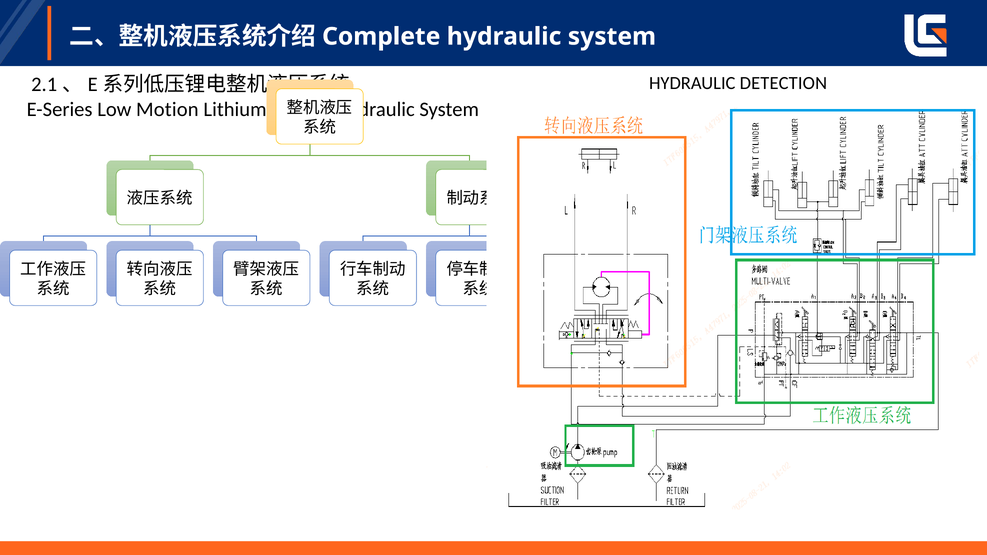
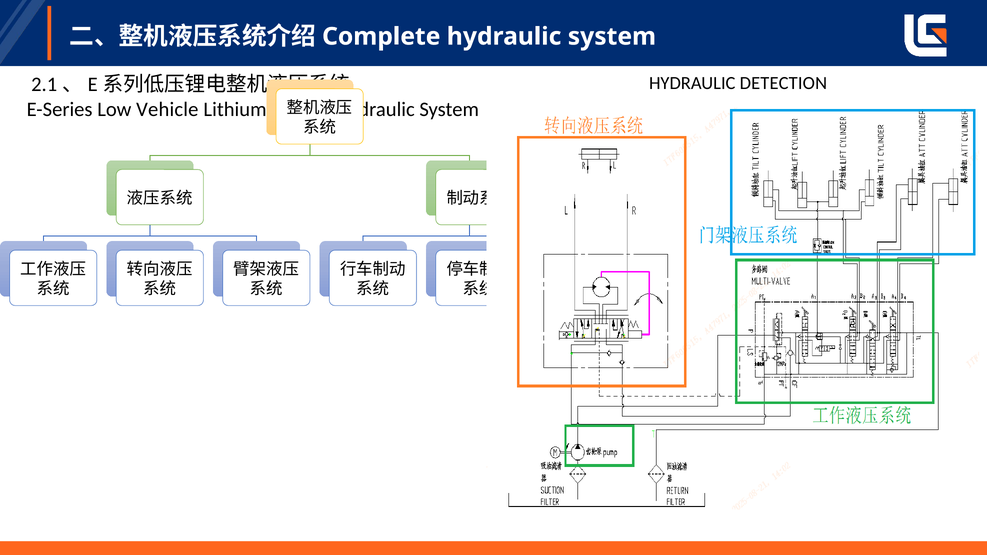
Motion: Motion -> Vehicle (167, 109)
